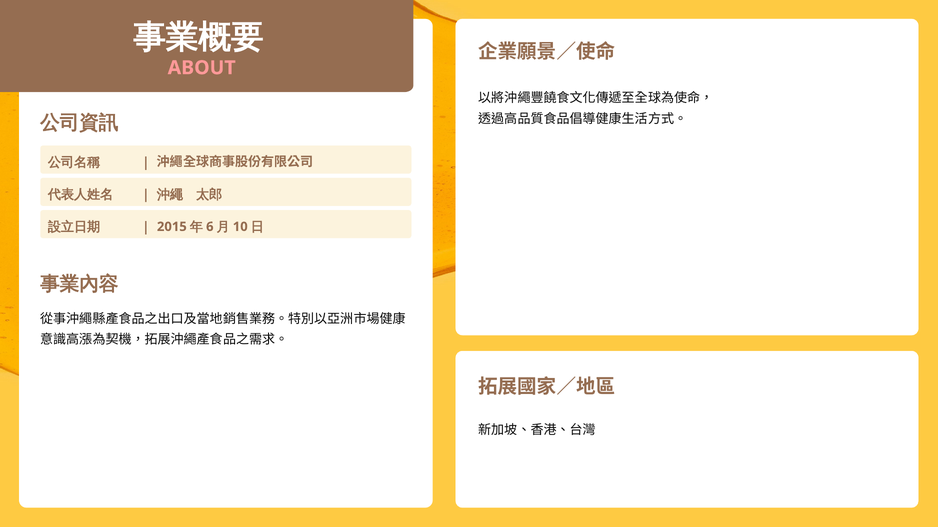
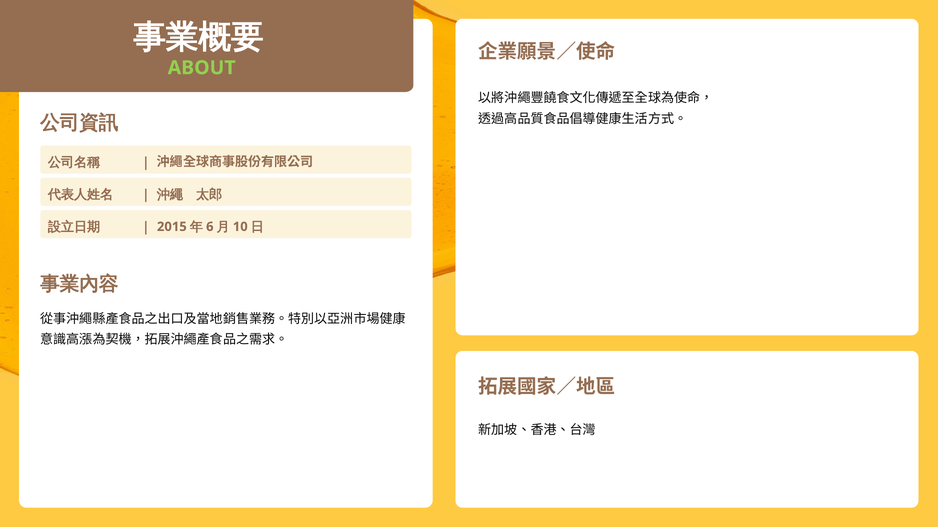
ABOUT colour: pink -> light green (202, 68)
